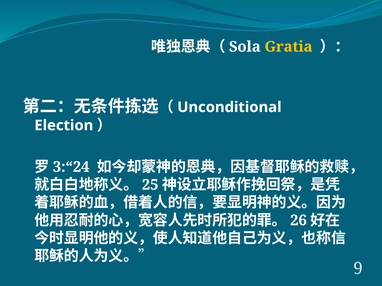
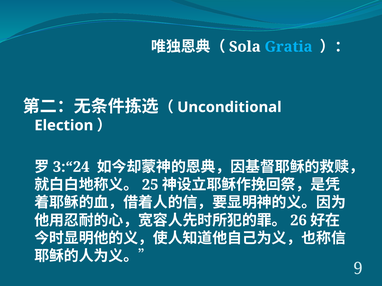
Gratia colour: yellow -> light blue (289, 47)
